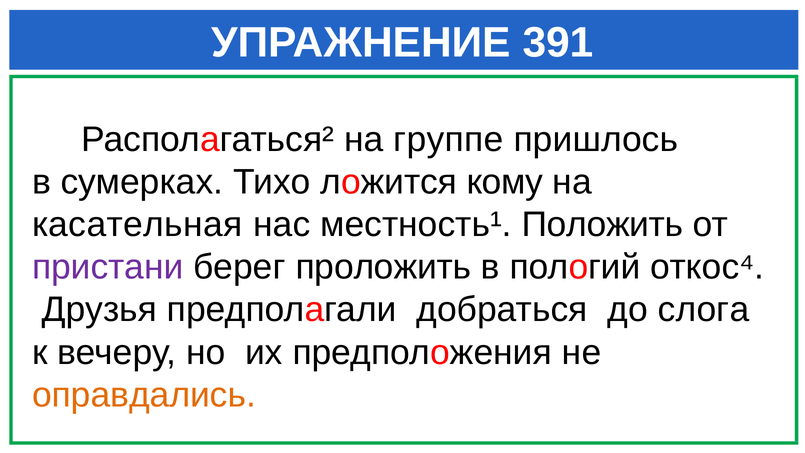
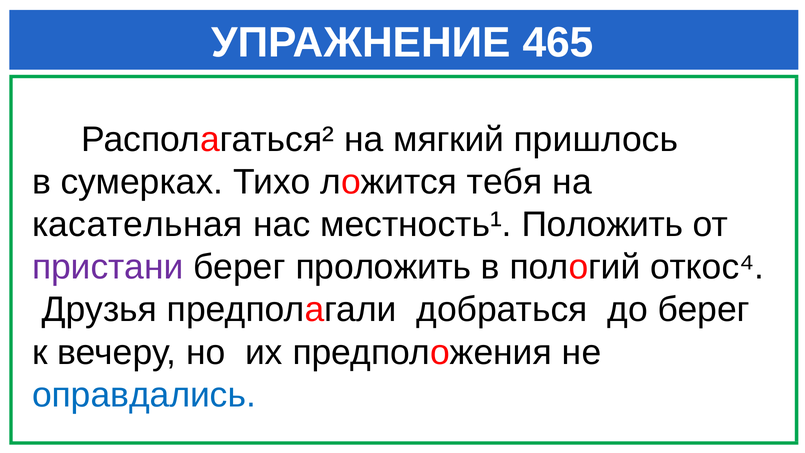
391: 391 -> 465 (558, 43)
группе: группе -> мягкий (449, 139)
кому: кому -> тебя (505, 182)
до слога: слога -> берег (704, 310)
оправдались colour: orange -> blue (144, 395)
